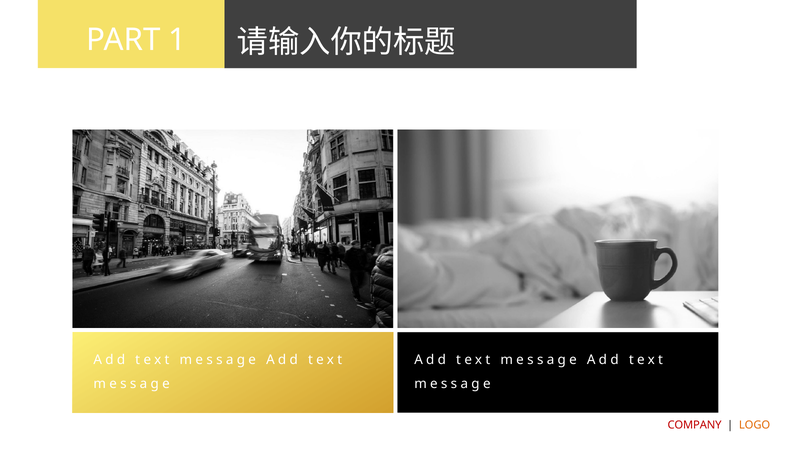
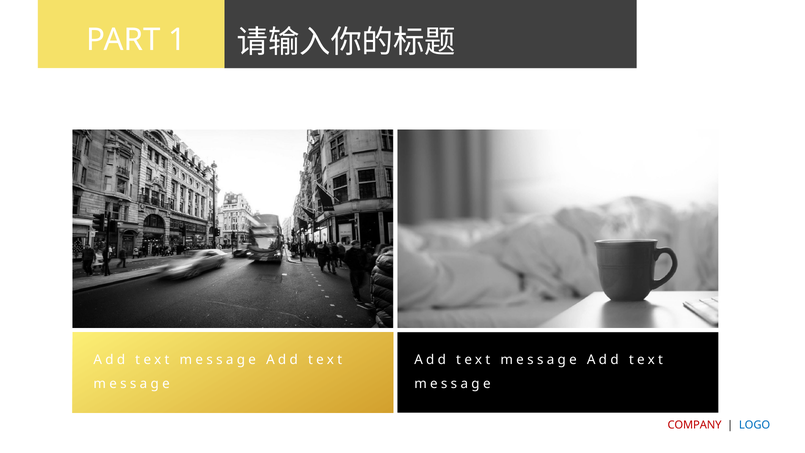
LOGO colour: orange -> blue (755, 425)
